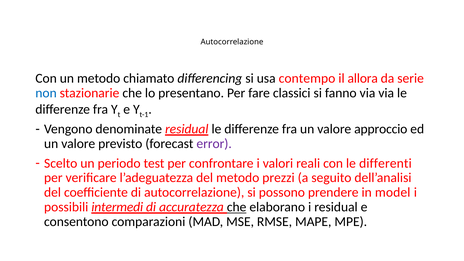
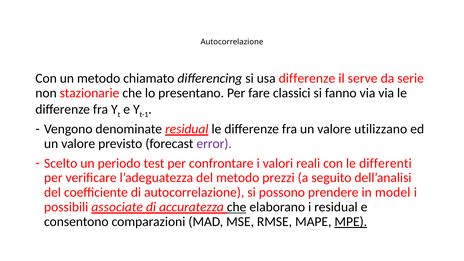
usa contempo: contempo -> differenze (307, 78)
allora: allora -> serve (363, 78)
non colour: blue -> black (46, 93)
approccio: approccio -> utilizzano (381, 129)
intermedi: intermedi -> associate (117, 207)
MPE underline: none -> present (351, 222)
